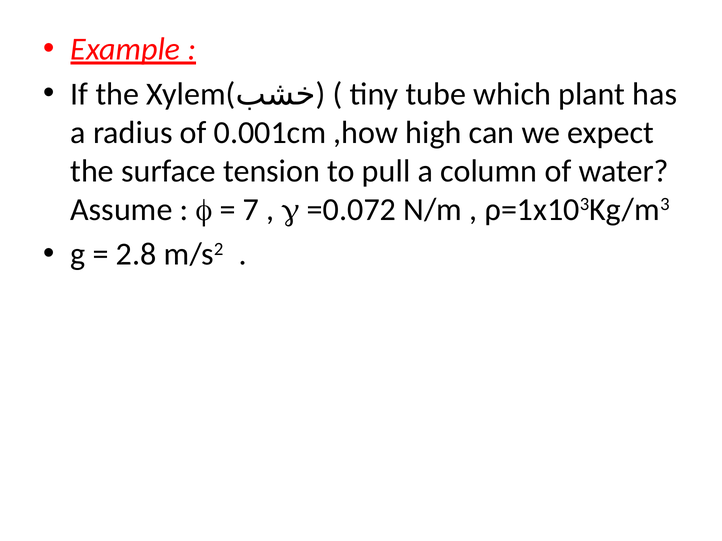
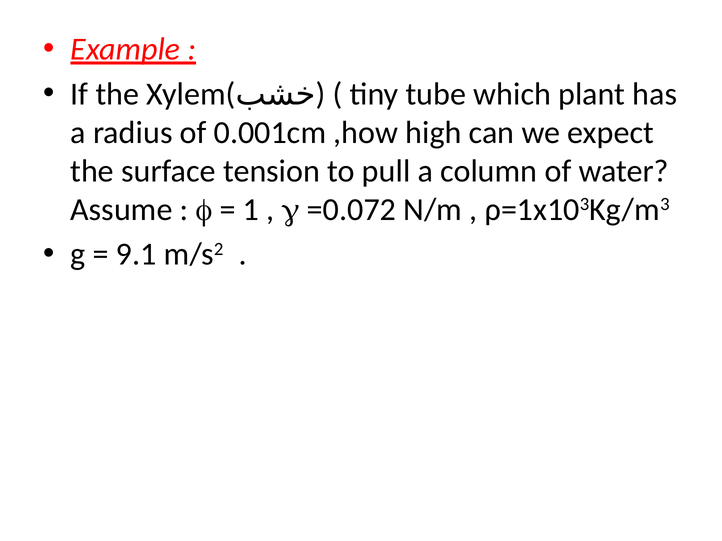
7: 7 -> 1 (251, 210)
2.8: 2.8 -> 9.1 (136, 255)
